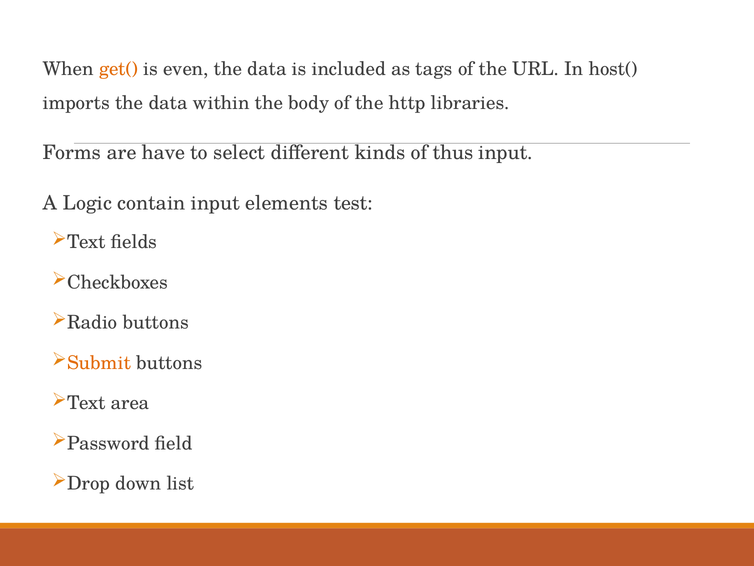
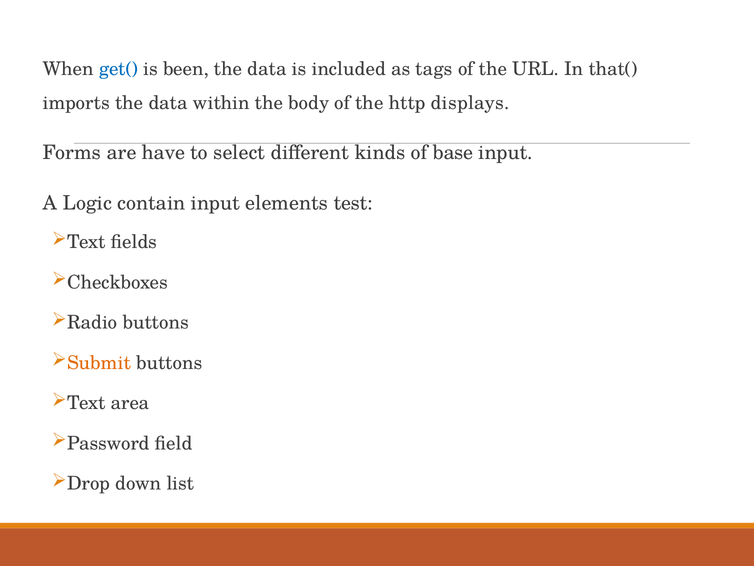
get( colour: orange -> blue (119, 69)
even: even -> been (186, 69)
host(: host( -> that( (613, 69)
libraries: libraries -> displays (470, 103)
thus: thus -> base (453, 153)
